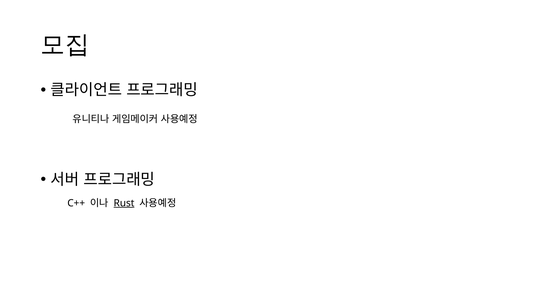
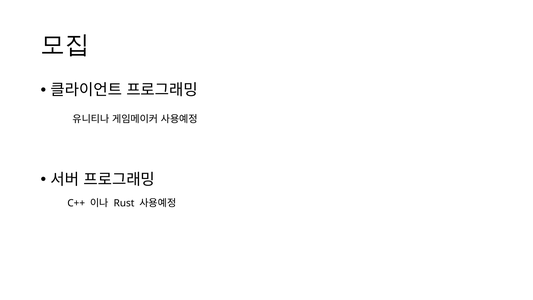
Rust underline: present -> none (124, 203)
